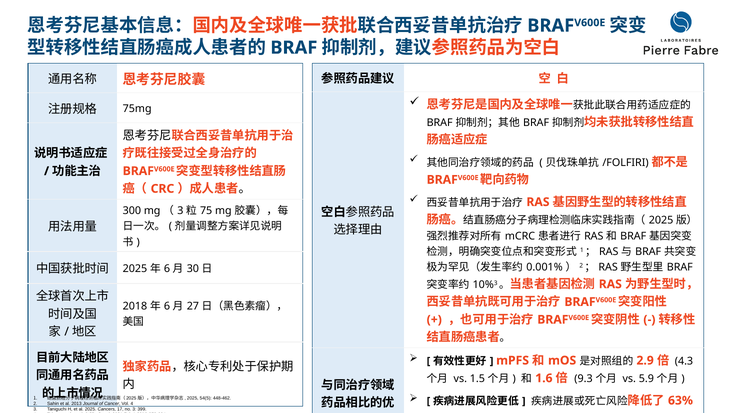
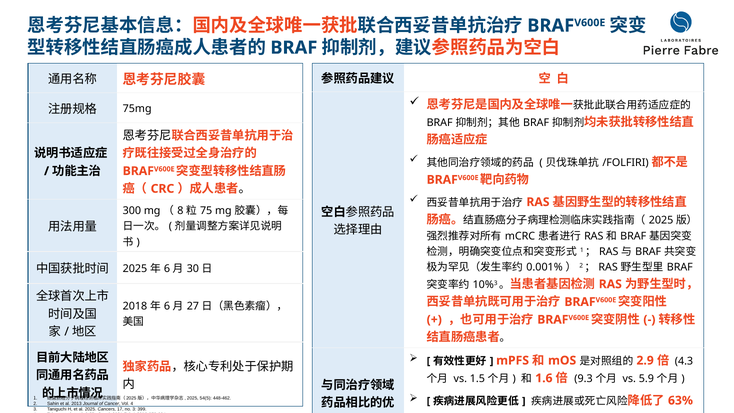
3: 3 -> 8 (180, 211)
